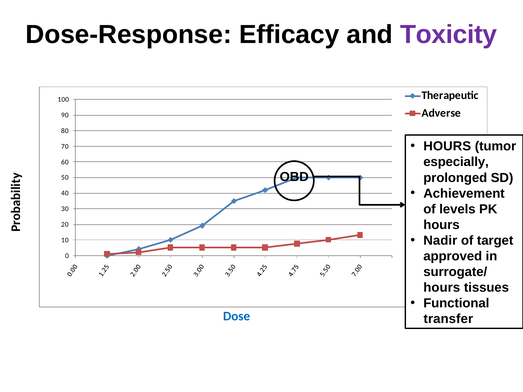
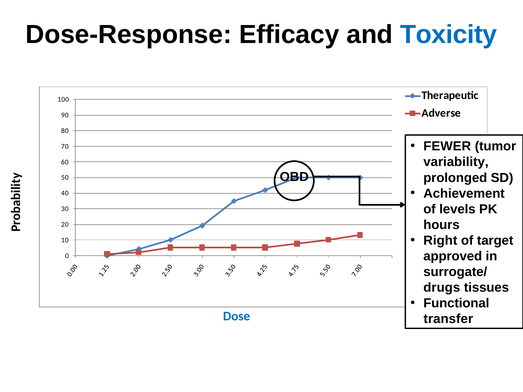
Toxicity colour: purple -> blue (449, 35)
HOURS: HOURS -> FEWER (447, 146)
especially: especially -> variability (456, 162)
Nadir: Nadir -> Right (440, 241)
hours: hours -> drugs (442, 288)
